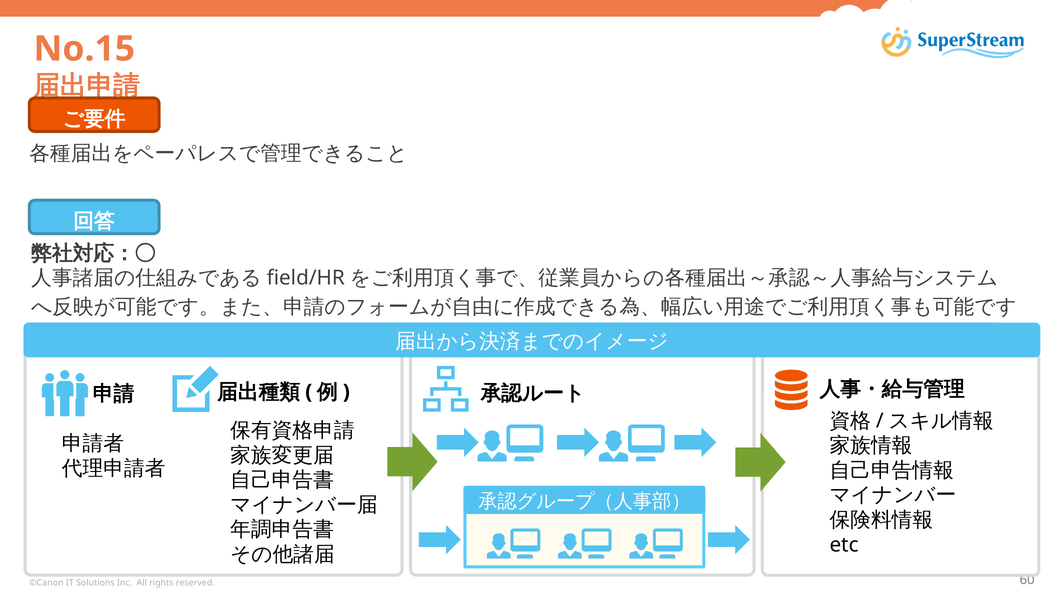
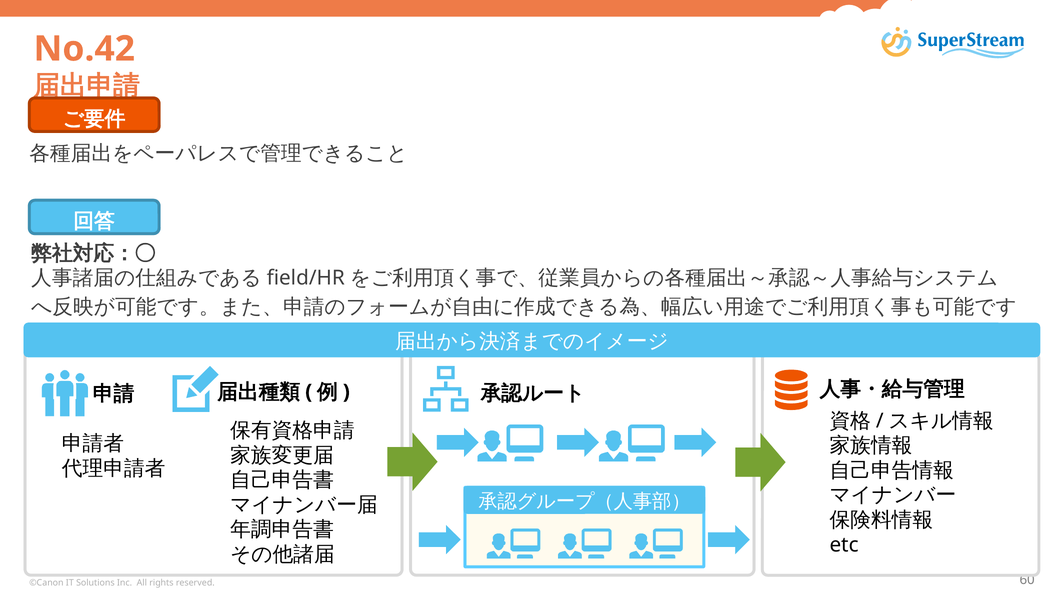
No.15: No.15 -> No.42 (84, 49)
